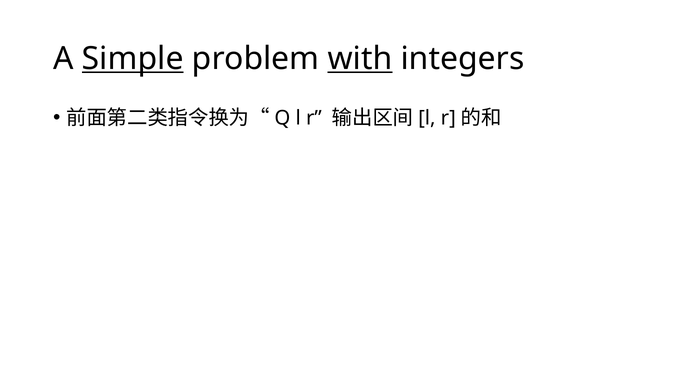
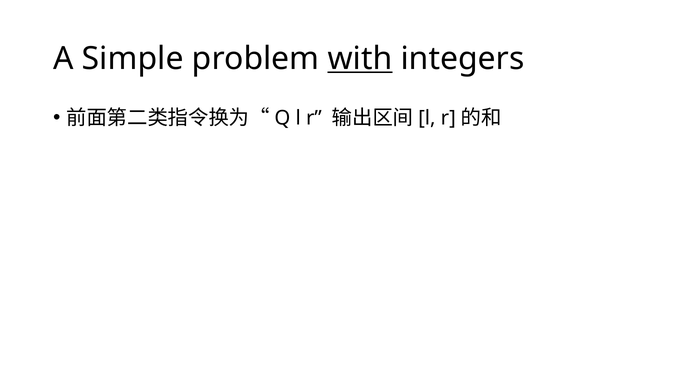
Simple underline: present -> none (133, 59)
